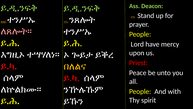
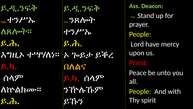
ለጸሎት። colour: pink -> light green (16, 31)
